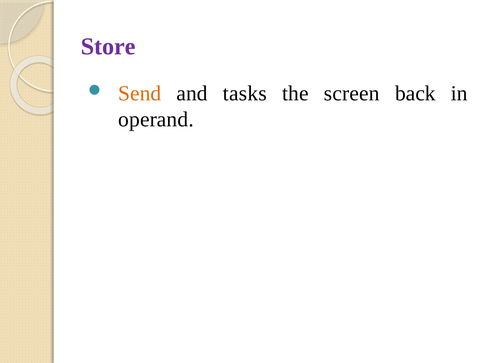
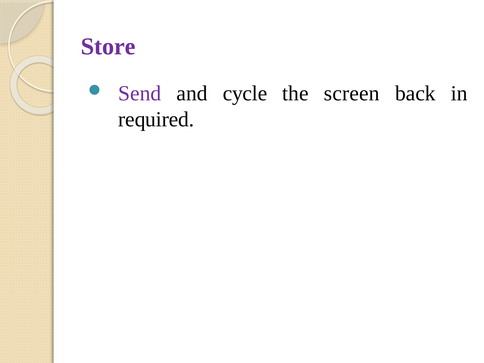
Send colour: orange -> purple (140, 93)
tasks: tasks -> cycle (245, 93)
operand: operand -> required (156, 119)
